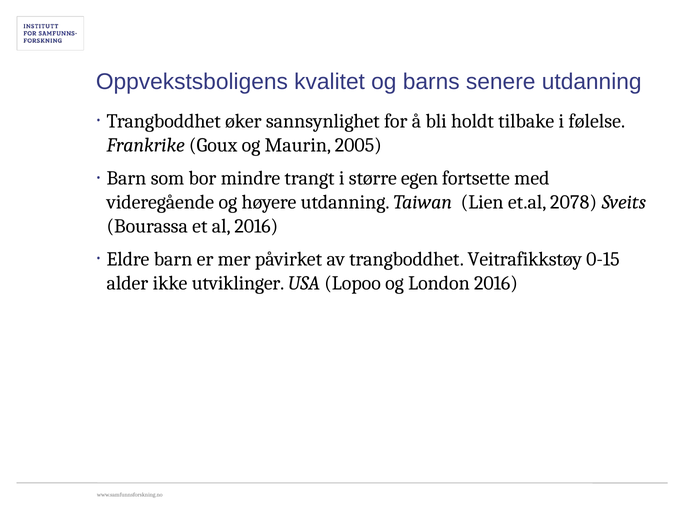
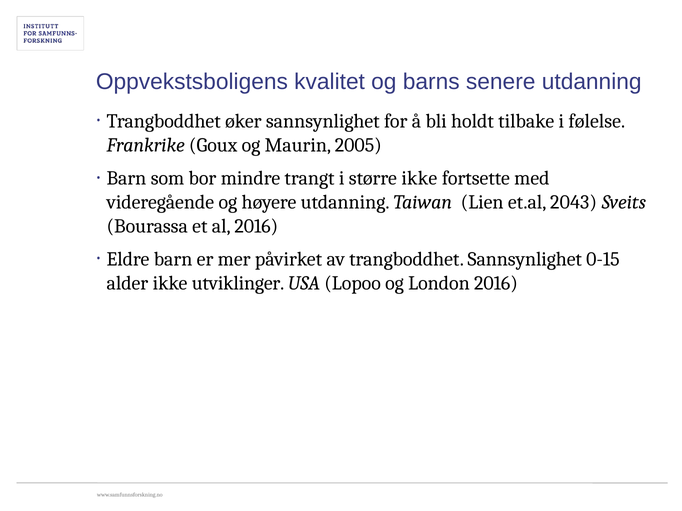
større egen: egen -> ikke (419, 178)
2078: 2078 -> 2043 (574, 202)
trangboddhet Veitrafikkstøy: Veitrafikkstøy -> Sannsynlighet (525, 259)
